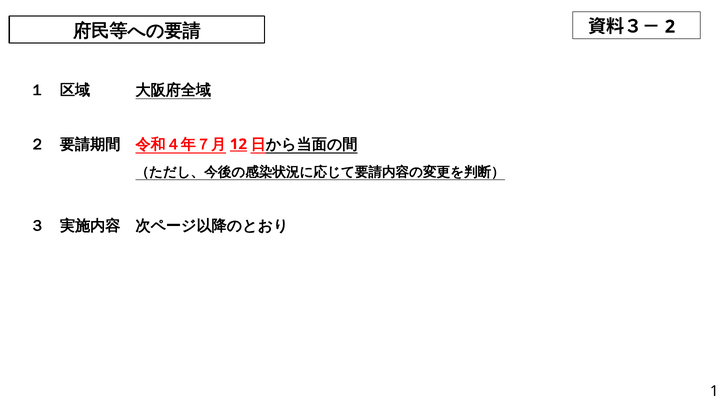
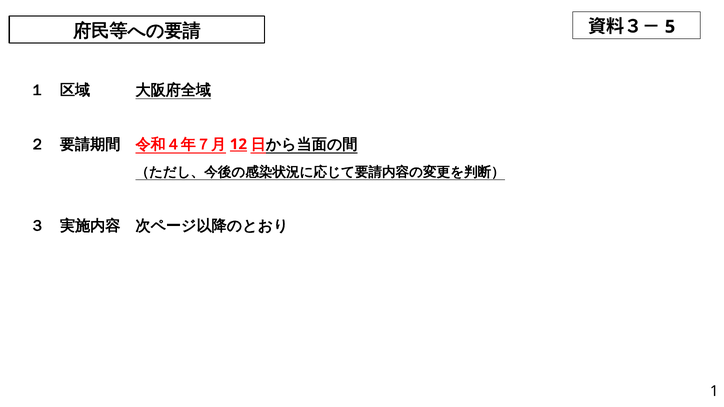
2: 2 -> 5 (670, 27)
